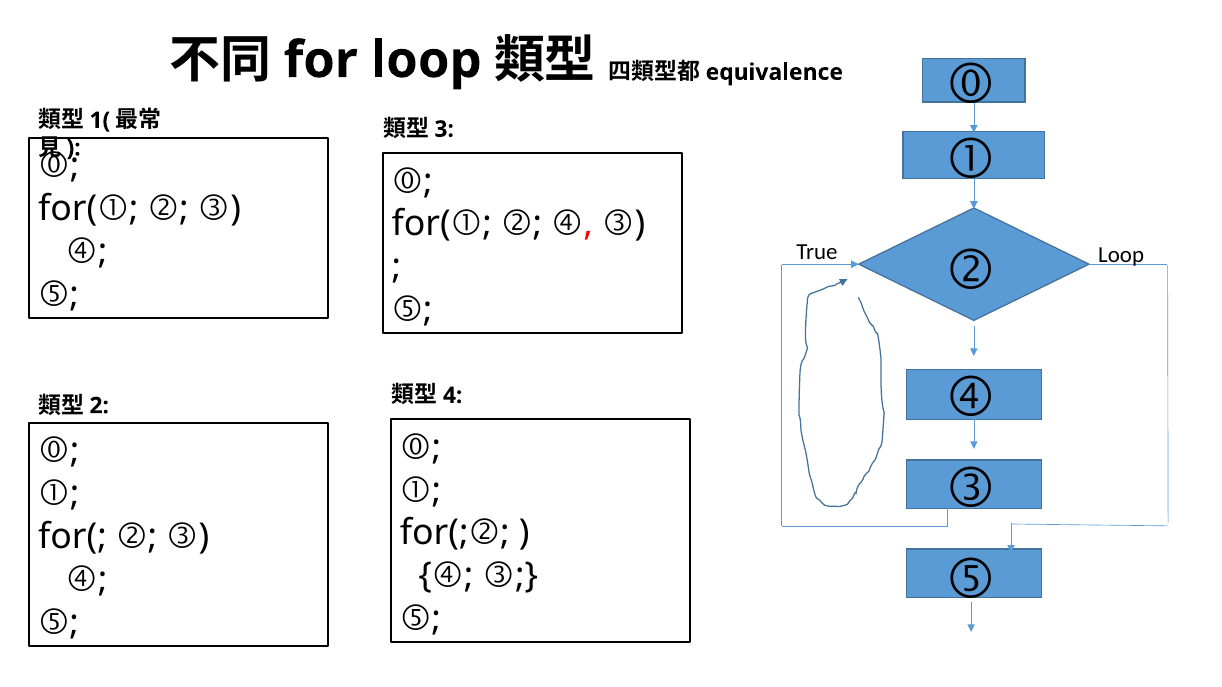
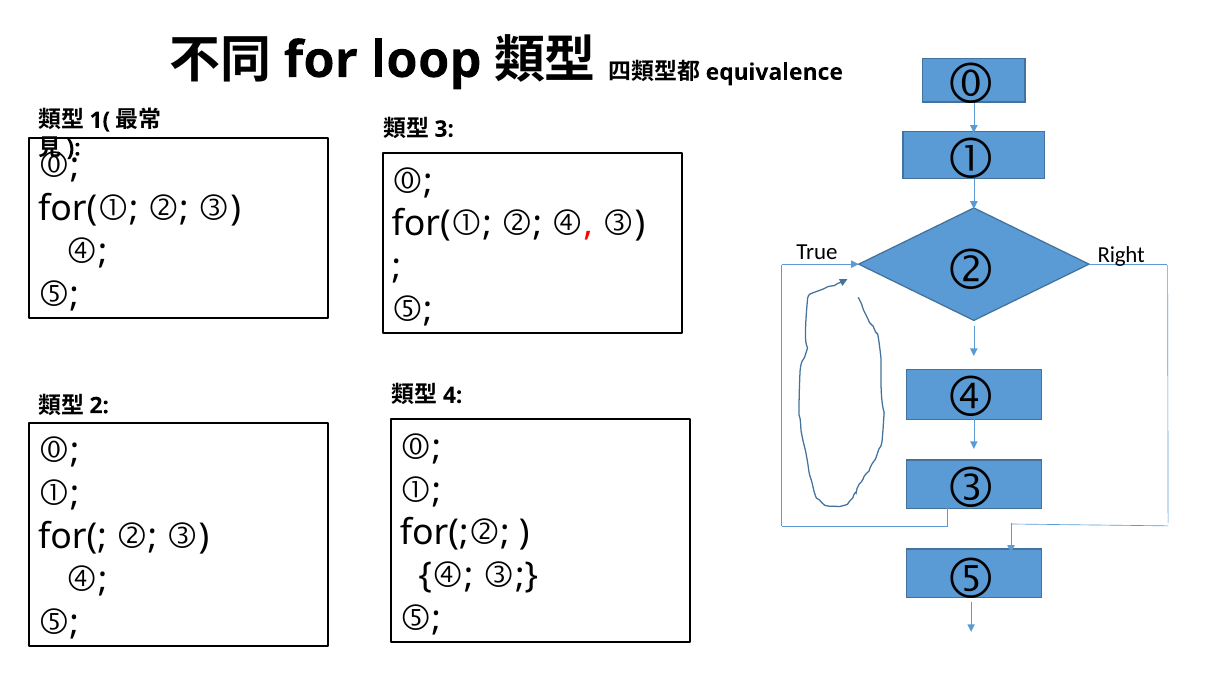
Loop: Loop -> Right (1121, 255)
